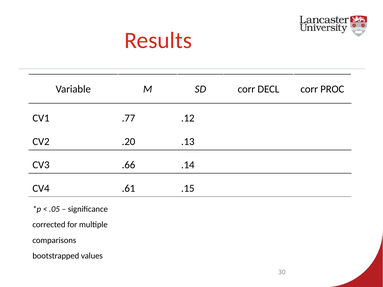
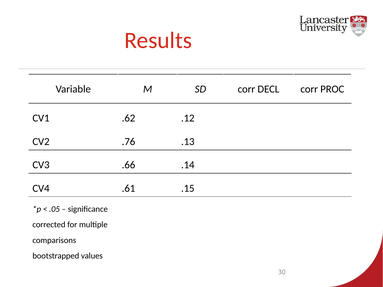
.77: .77 -> .62 (129, 118)
.20: .20 -> .76 (129, 142)
